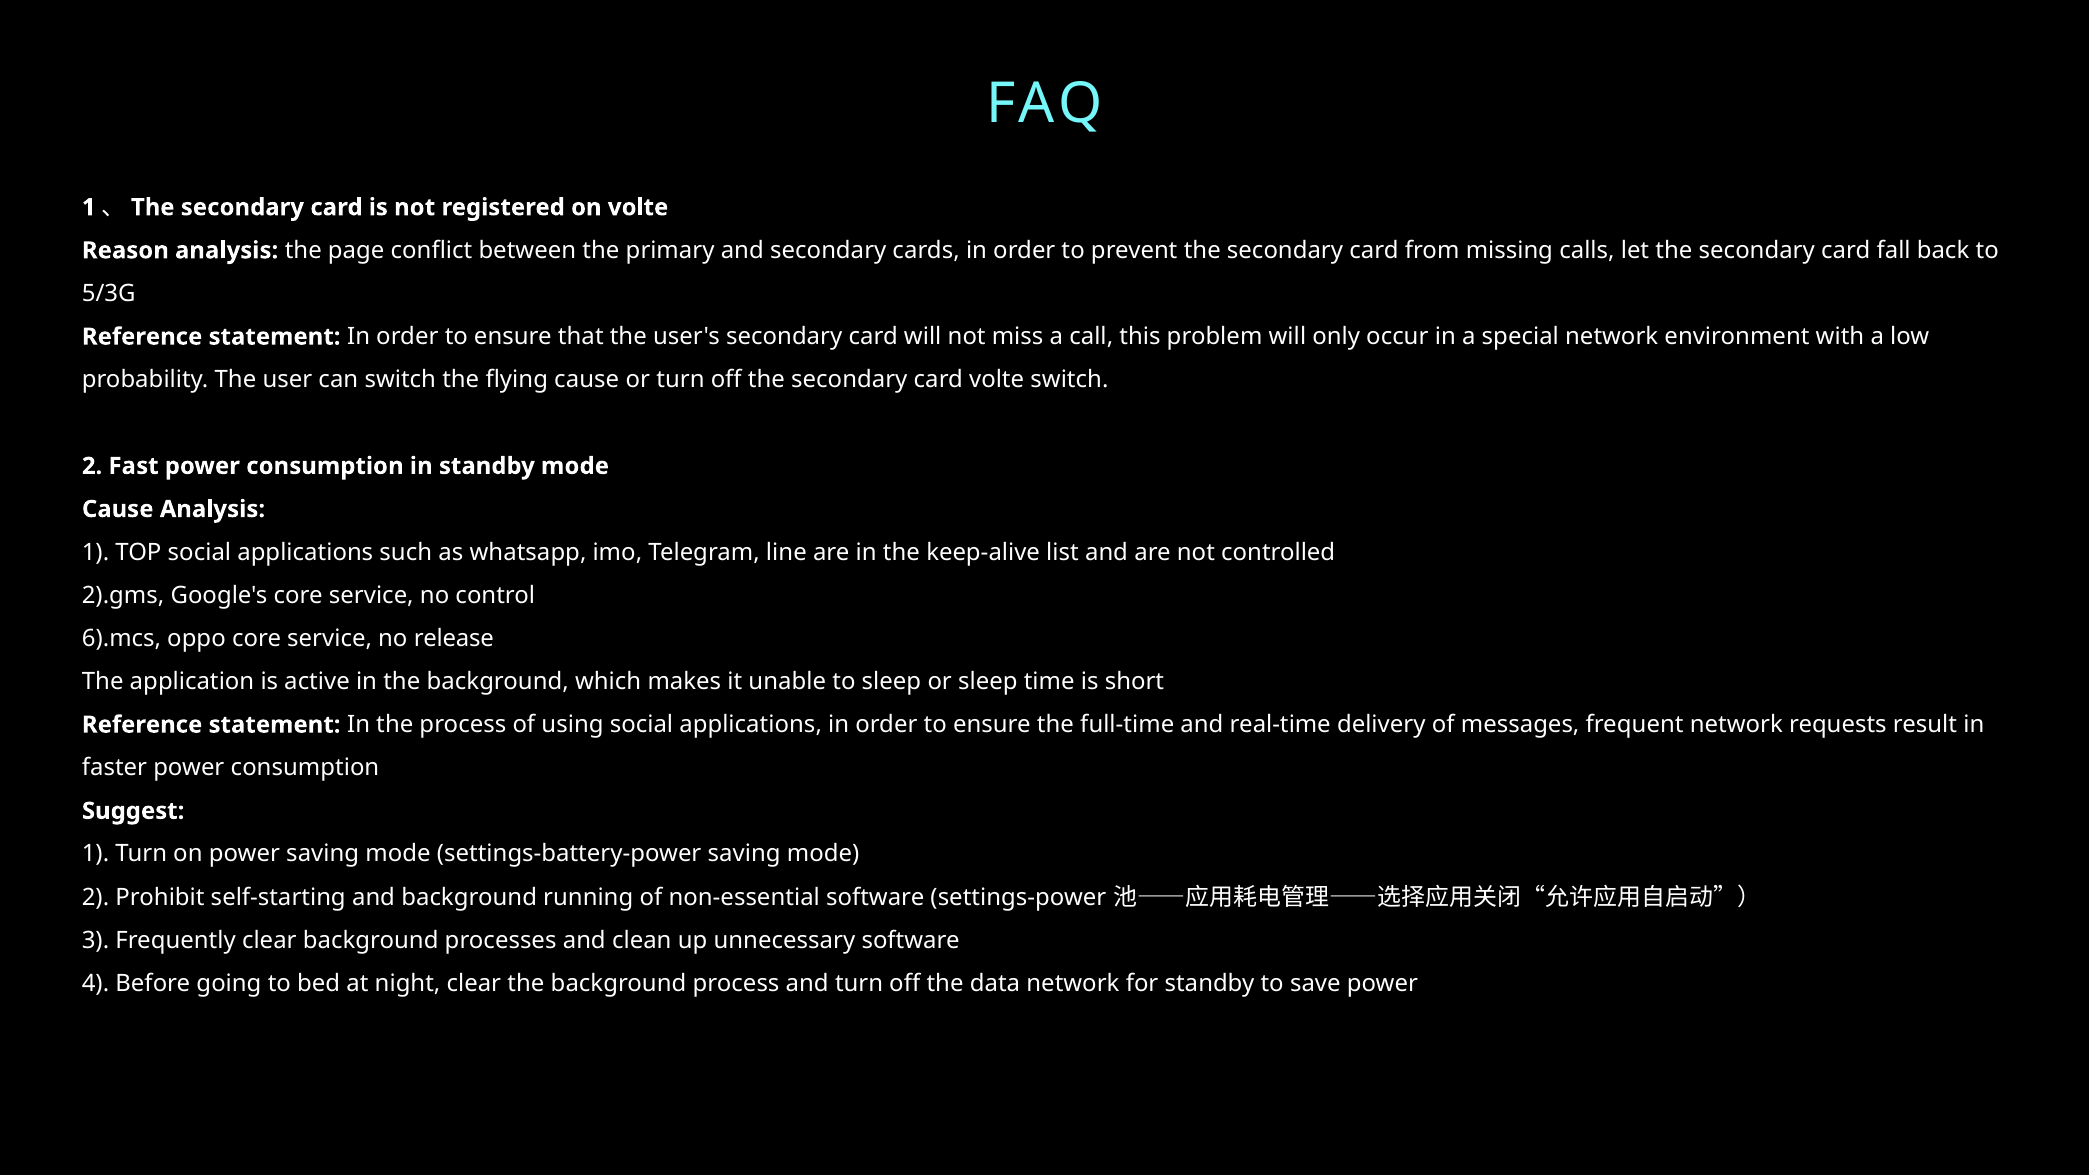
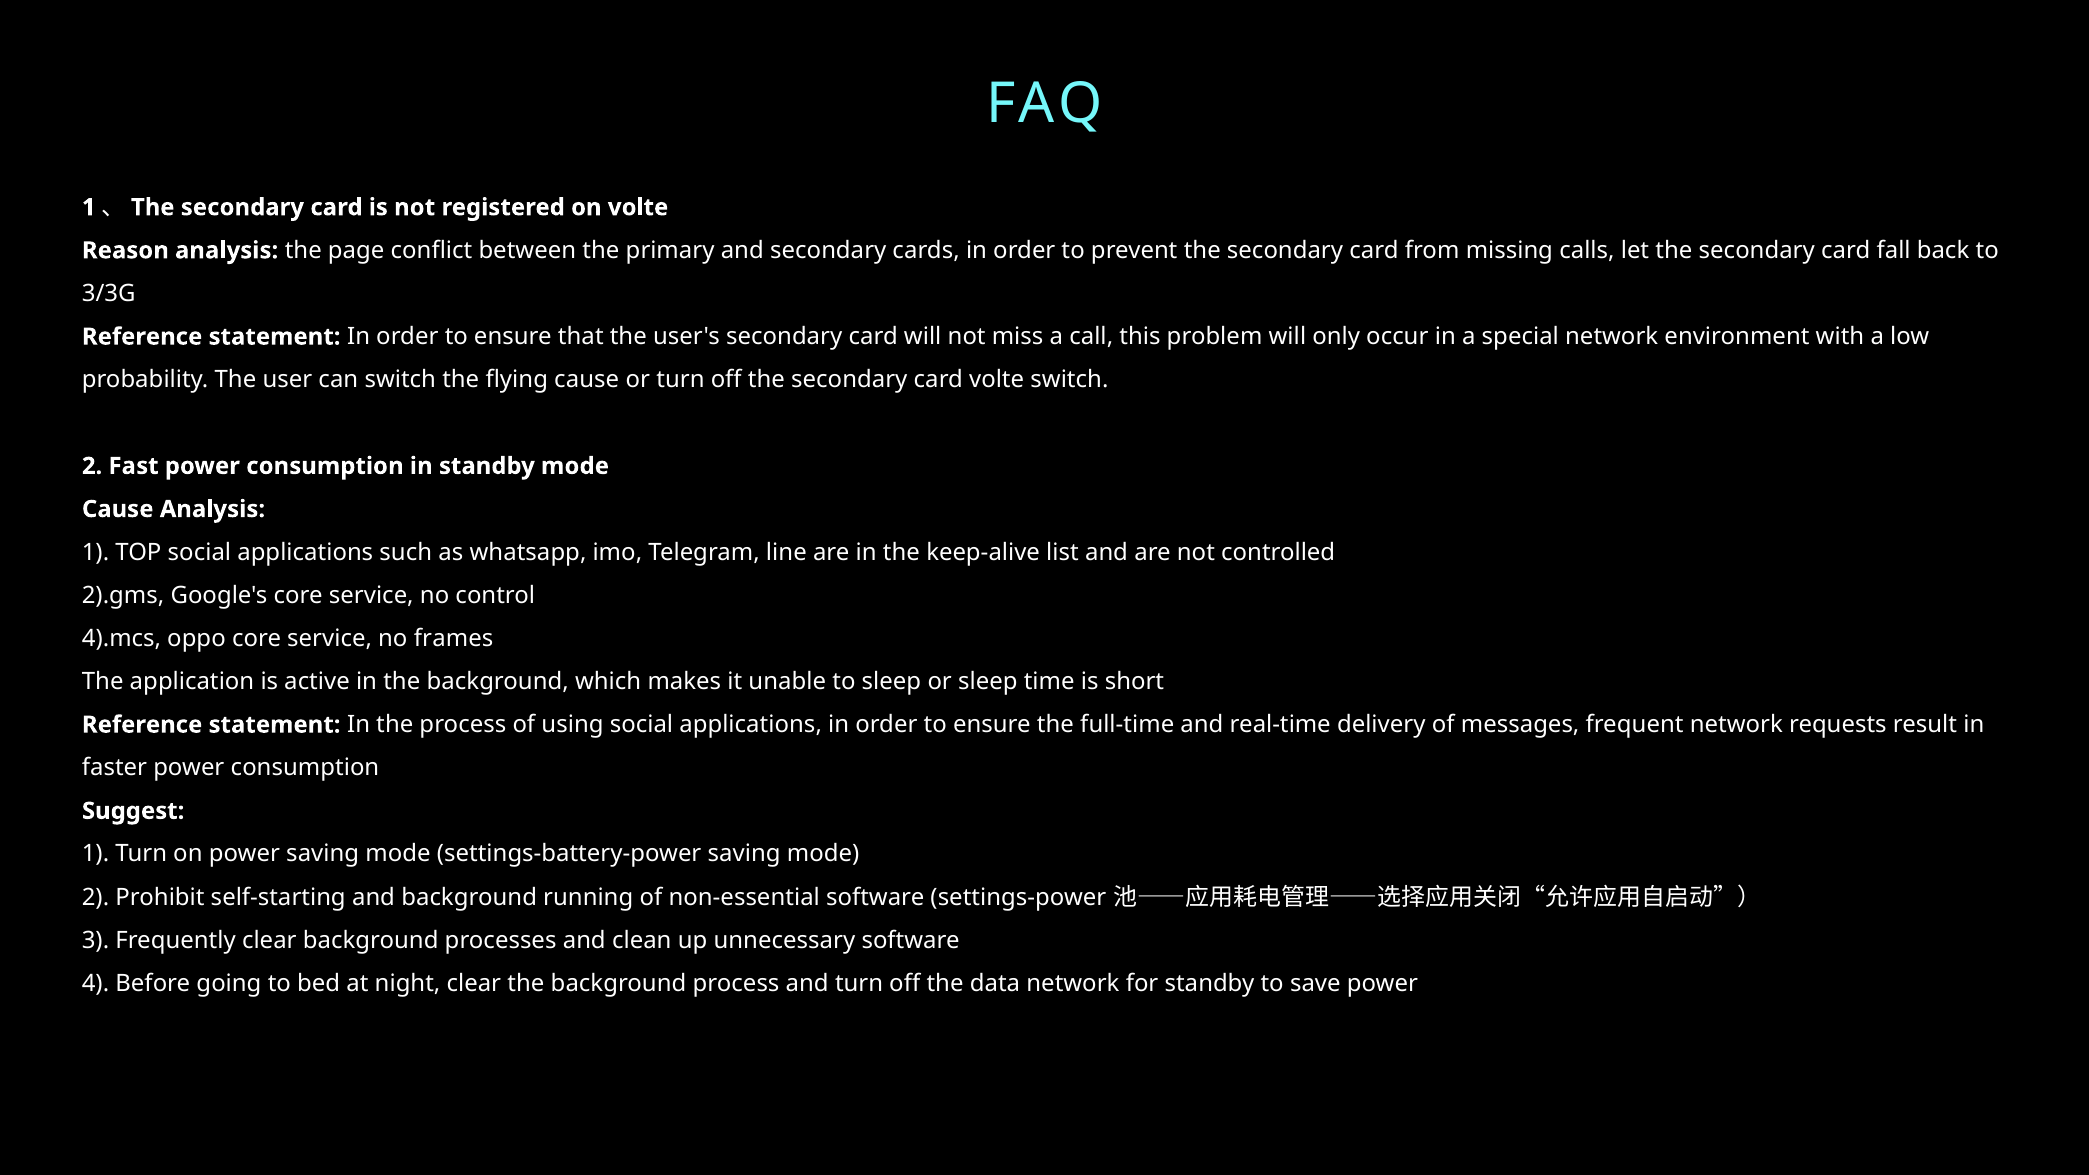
5/3G: 5/3G -> 3/3G (109, 294)
6).mcs: 6).mcs -> 4).mcs (121, 639)
release: release -> frames (454, 639)
